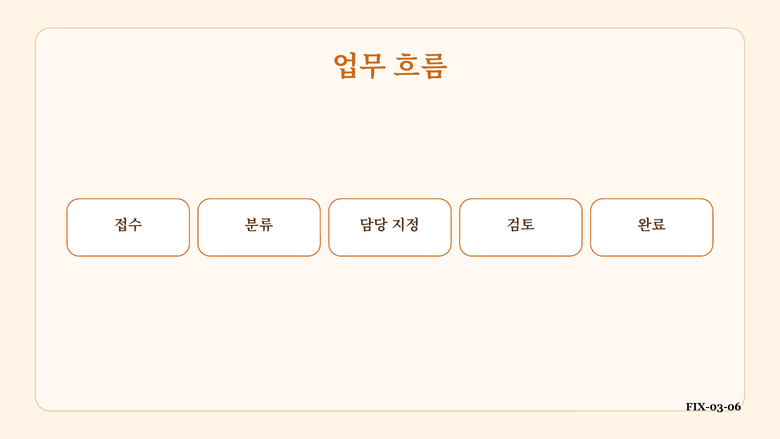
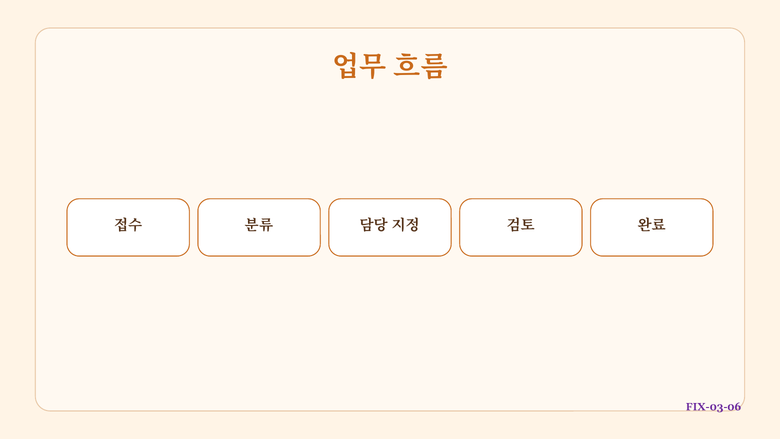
FIX-03-06 colour: black -> purple (713, 407)
